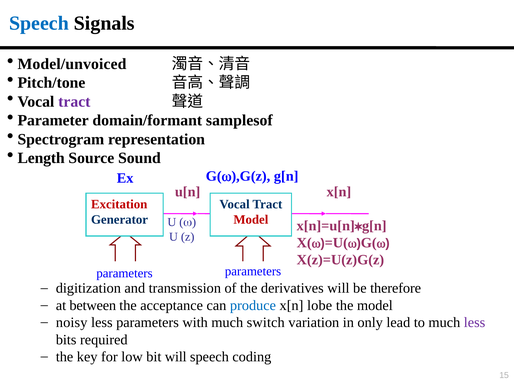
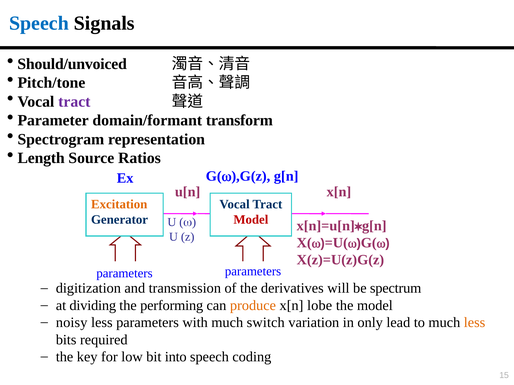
Model/unvoiced: Model/unvoiced -> Should/unvoiced (72, 64)
samplesof: samplesof -> transform (239, 121)
Sound: Sound -> Ratios (139, 158)
Excitation colour: red -> orange (119, 205)
therefore: therefore -> spectrum (396, 289)
between: between -> dividing (93, 306)
acceptance: acceptance -> performing (172, 306)
produce colour: blue -> orange (253, 306)
less colour: purple -> orange (475, 323)
bit will: will -> into (176, 357)
